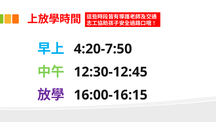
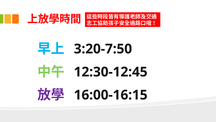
4:20-7:50: 4:20-7:50 -> 3:20-7:50 (103, 49)
